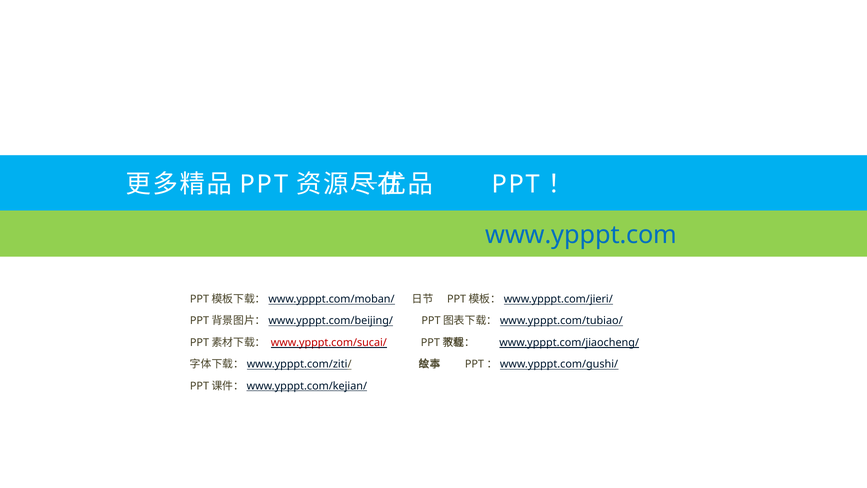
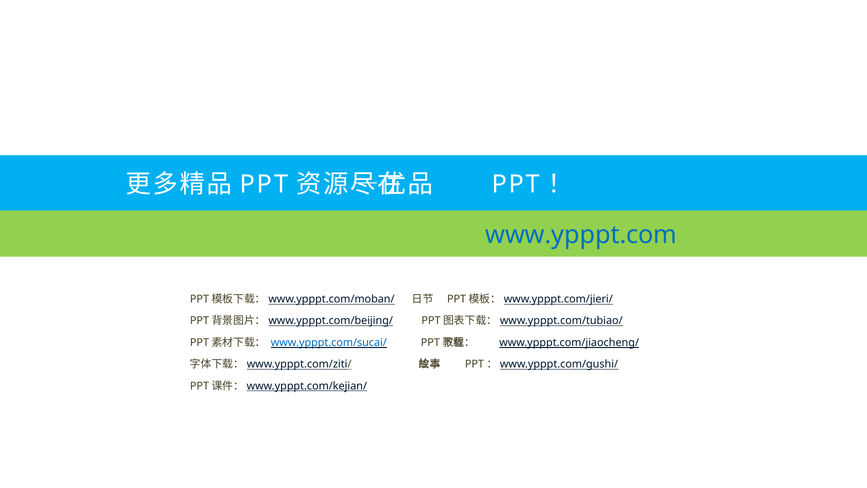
www.ypppt.com/sucai/ colour: red -> blue (329, 342)
